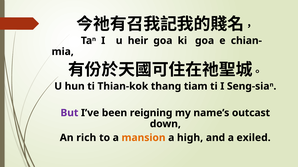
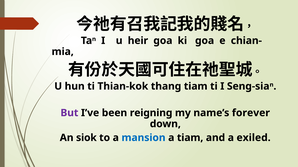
outcast: outcast -> forever (251, 113)
rich: rich -> siok (86, 138)
mansion colour: orange -> blue (144, 138)
a high: high -> tiam (190, 138)
